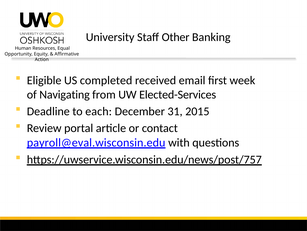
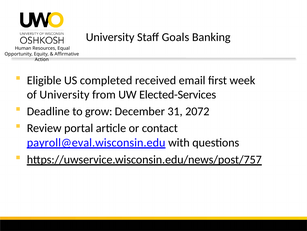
Other: Other -> Goals (175, 37)
of Navigating: Navigating -> University (64, 94)
each: each -> grow (99, 111)
2015: 2015 -> 2072 (197, 111)
